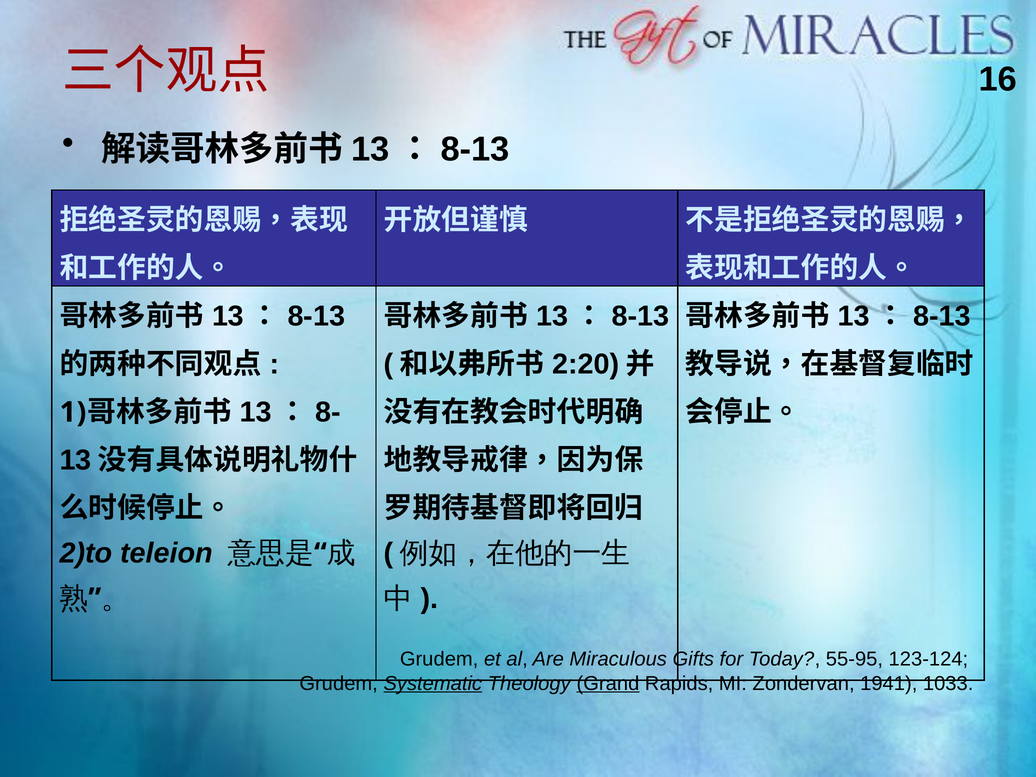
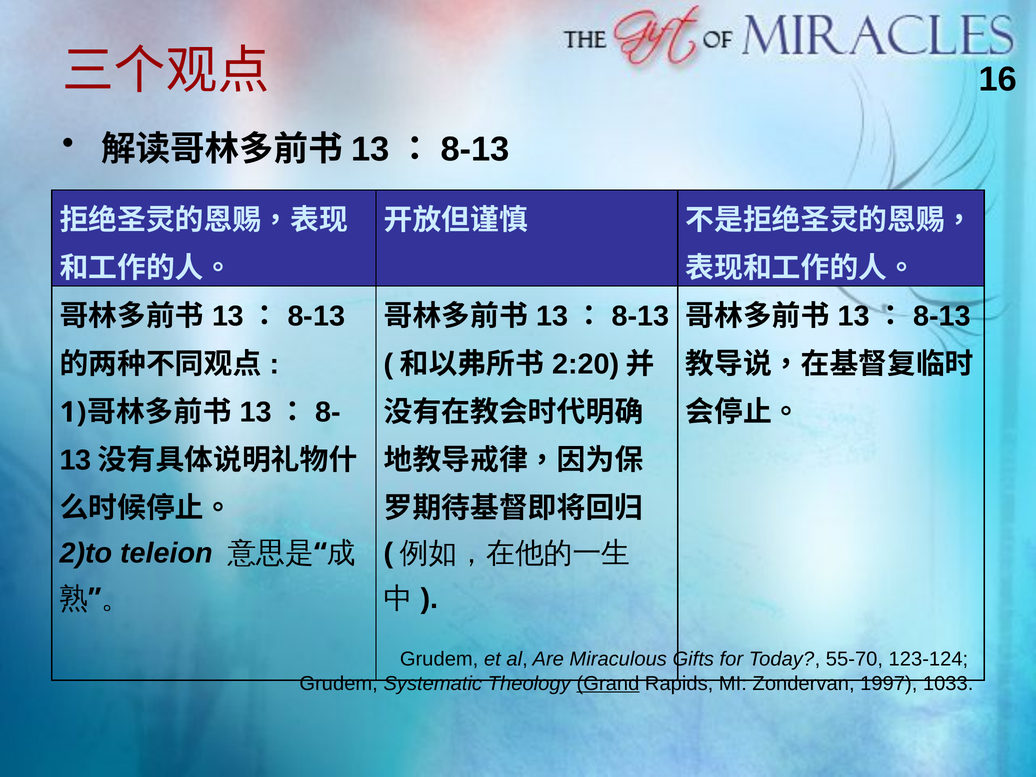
55-95: 55-95 -> 55-70 (854, 659)
Systematic underline: present -> none (433, 683)
1941: 1941 -> 1997 (889, 683)
